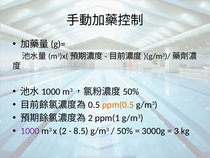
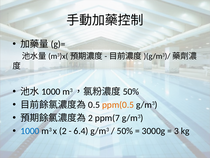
ppm(1: ppm(1 -> ppm(7 (107, 118)
1000 colour: purple -> blue (30, 131)
8.5: 8.5 -> 6.4 (81, 131)
